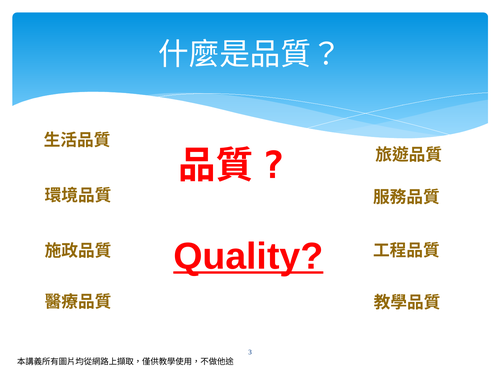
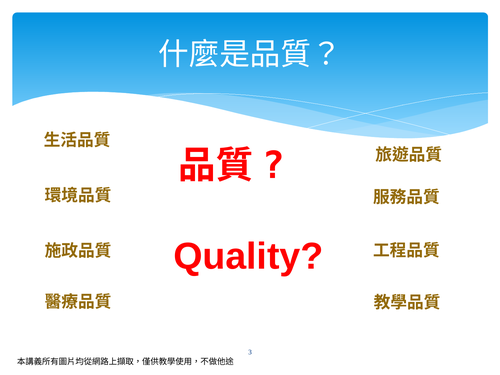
Quality underline: present -> none (248, 256)
